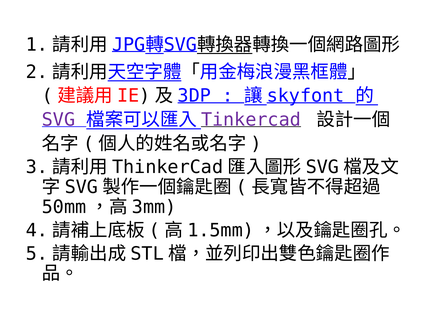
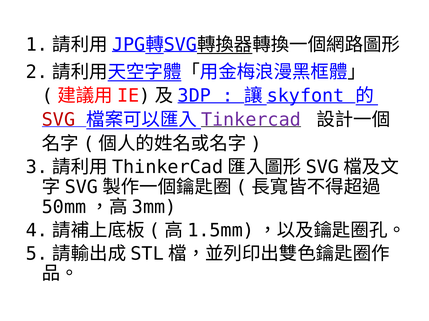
SVG colour: purple -> red (58, 120)
